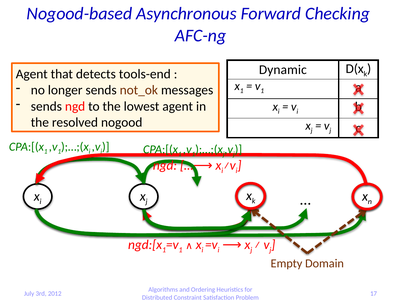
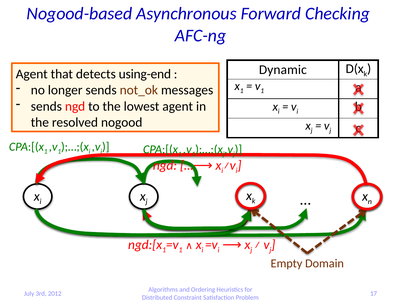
tools-end: tools-end -> using-end (145, 74)
